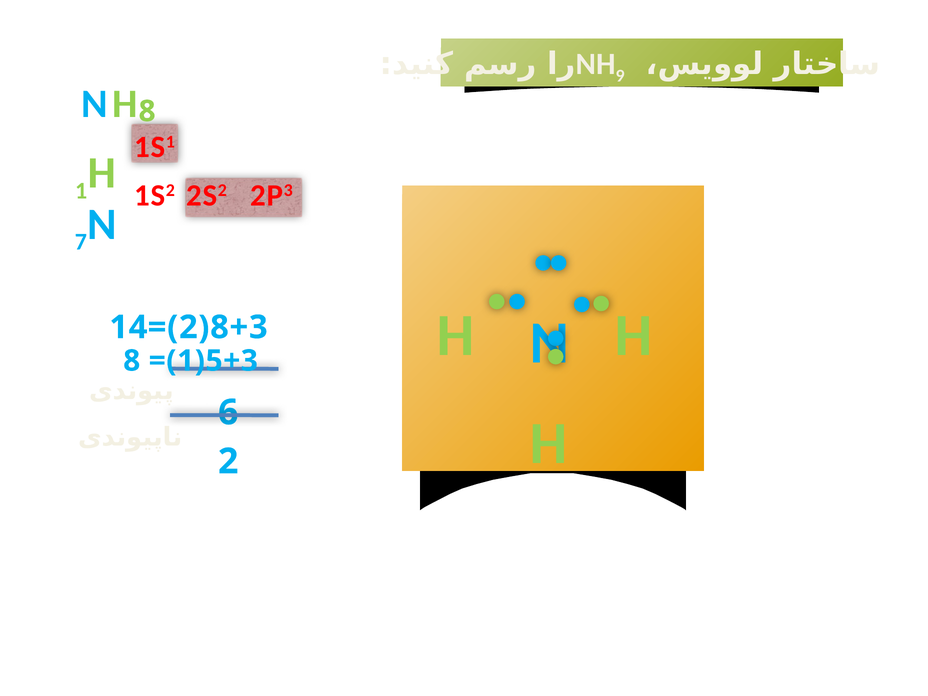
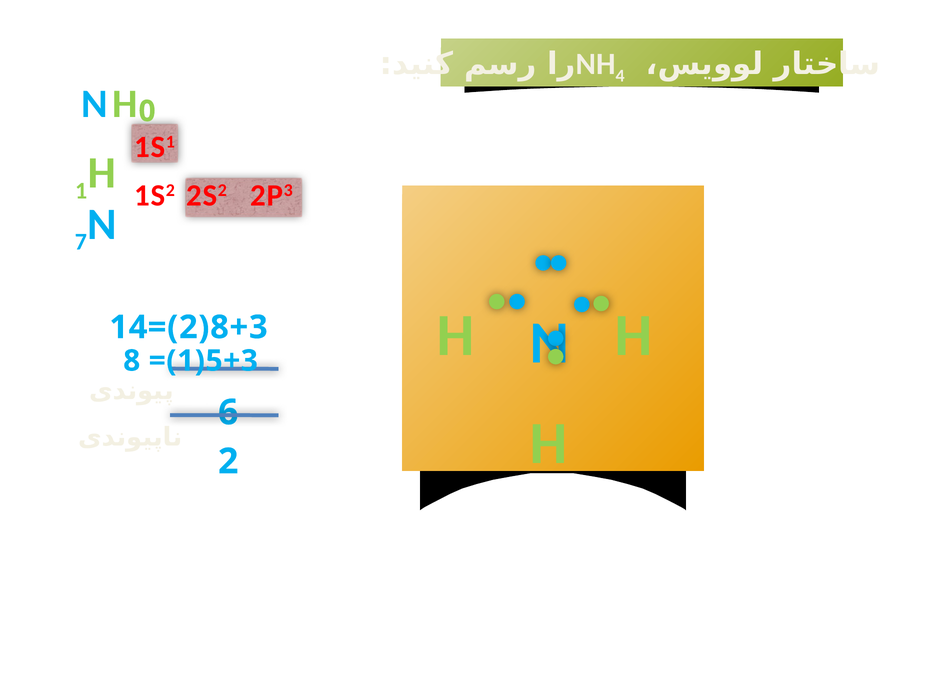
9: 9 -> 4 (620, 76)
8: 8 -> 0 (147, 111)
